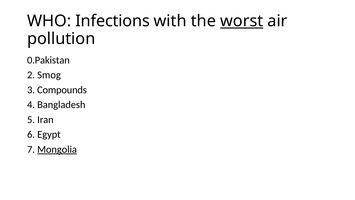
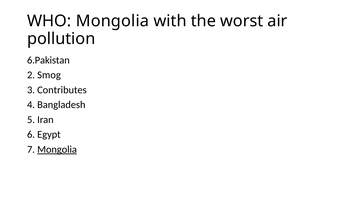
WHO Infections: Infections -> Mongolia (112, 21)
worst underline: present -> none (242, 21)
0.Pakistan: 0.Pakistan -> 6.Pakistan (48, 60)
Compounds: Compounds -> Contributes (62, 90)
